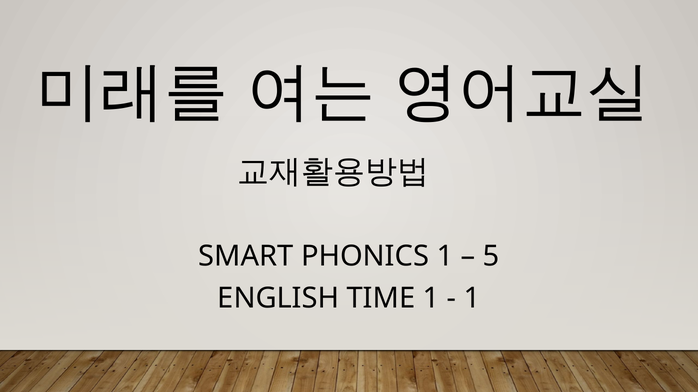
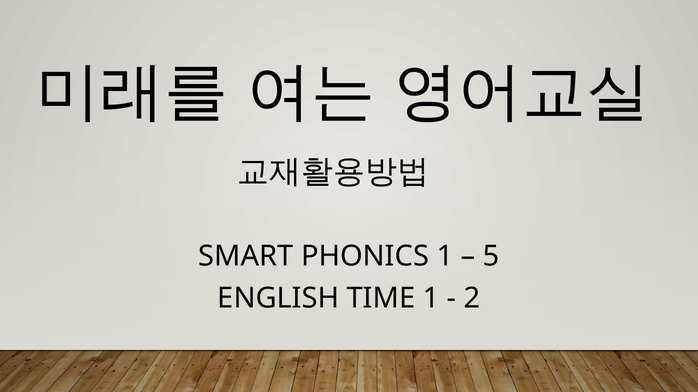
1: 1 -> 2 (472, 299)
